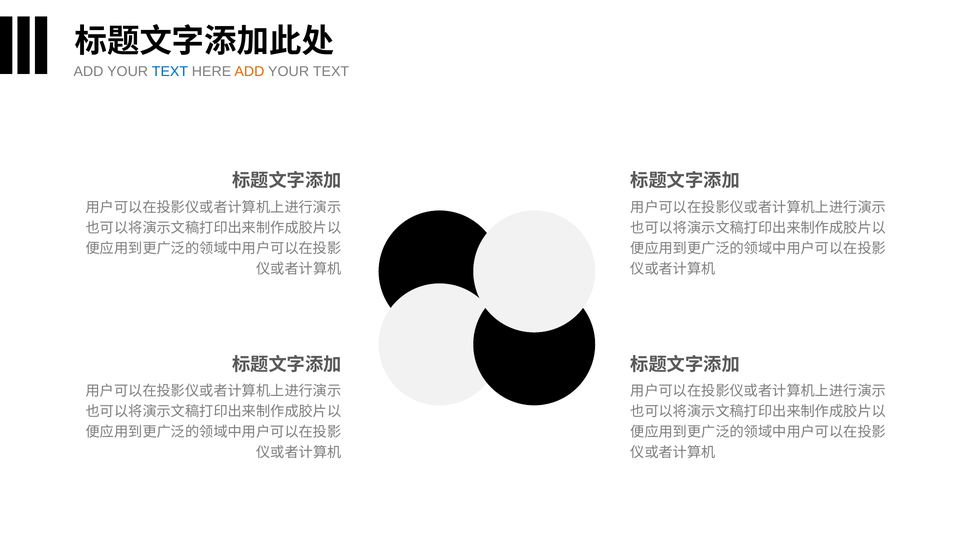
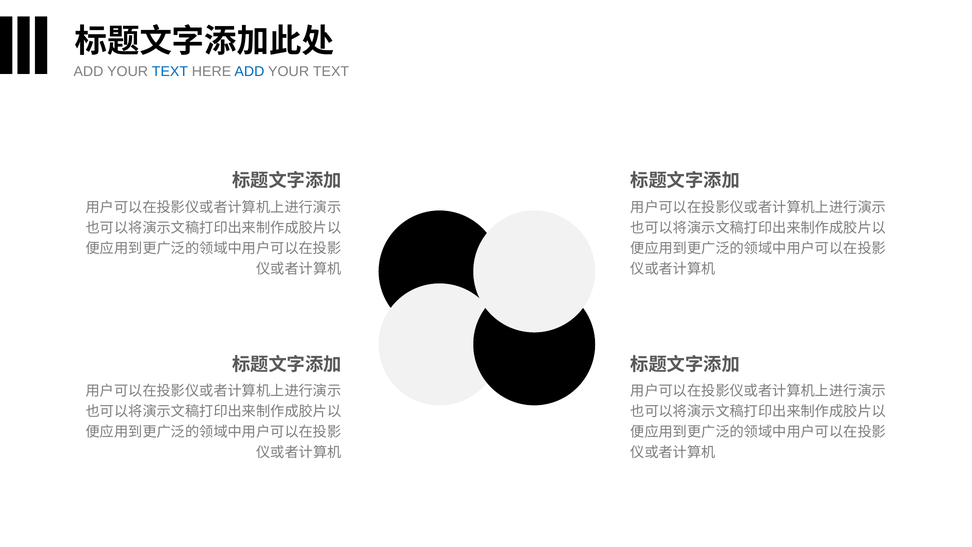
ADD colour: orange -> blue (249, 72)
